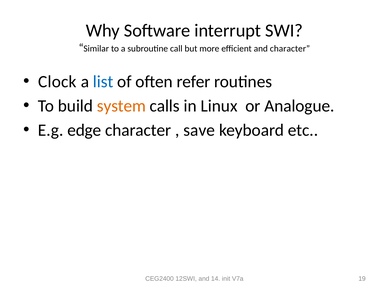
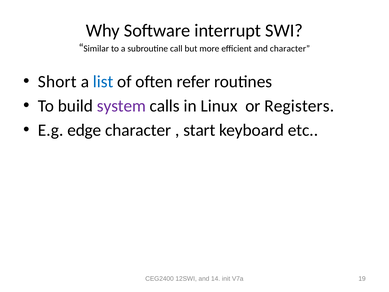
Clock: Clock -> Short (57, 82)
system colour: orange -> purple (121, 106)
Analogue: Analogue -> Registers (299, 106)
save: save -> start (199, 130)
